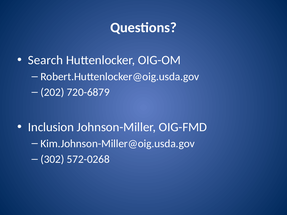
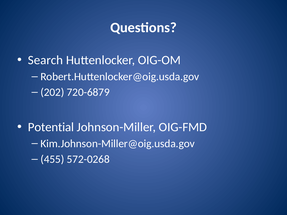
Inclusion: Inclusion -> Potential (51, 127)
302: 302 -> 455 (52, 159)
